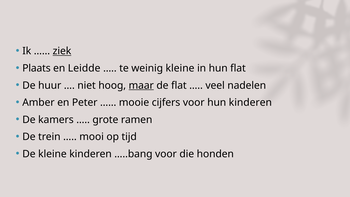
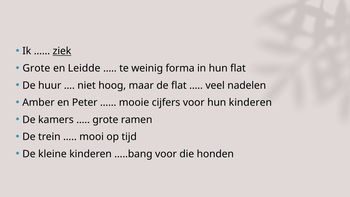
Plaats: Plaats -> Grote (36, 68)
weinig kleine: kleine -> forma (180, 68)
maar underline: present -> none (141, 85)
